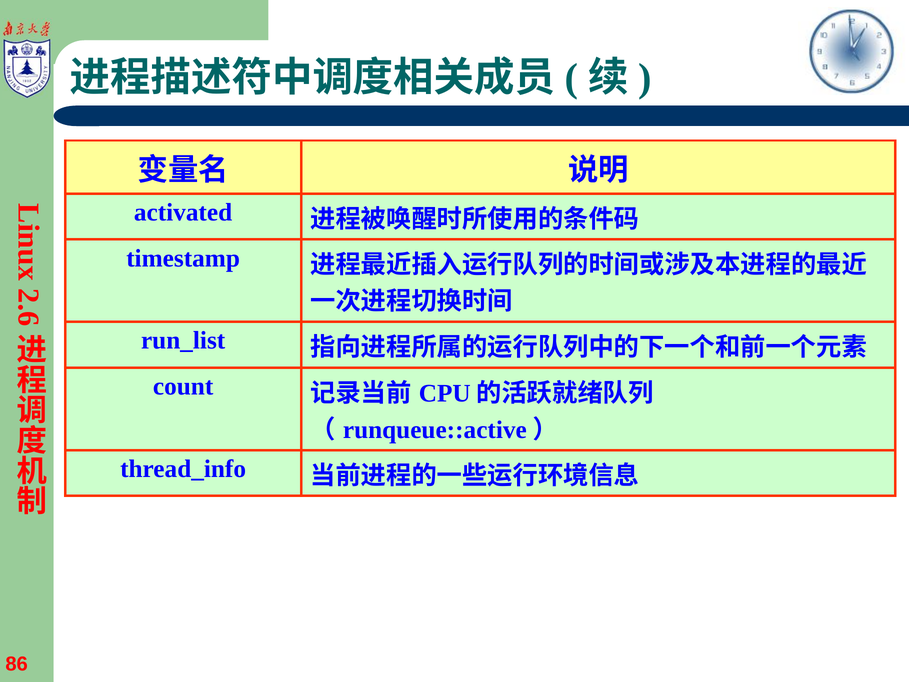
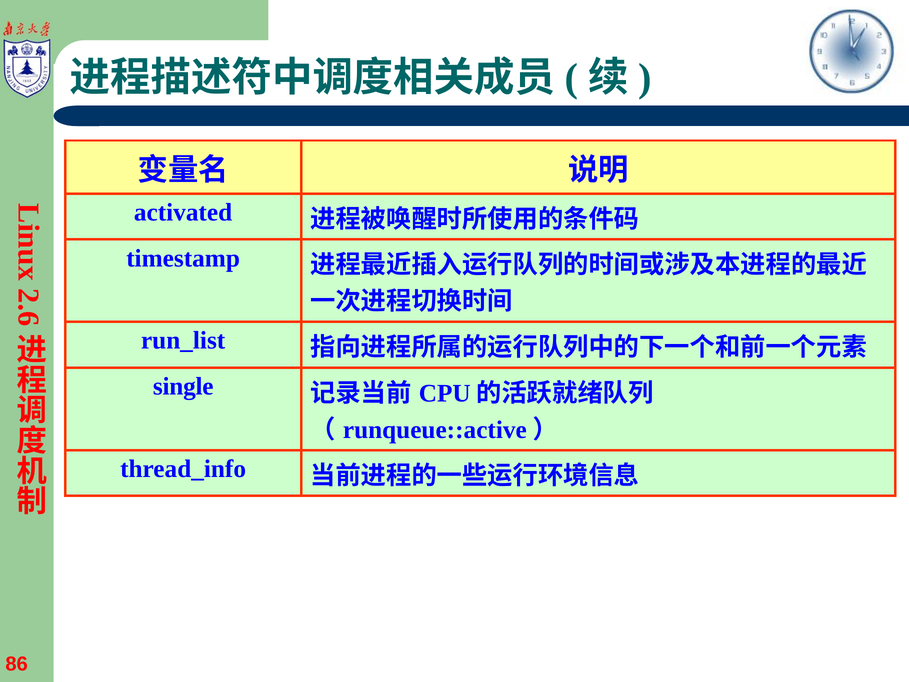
count: count -> single (183, 386)
